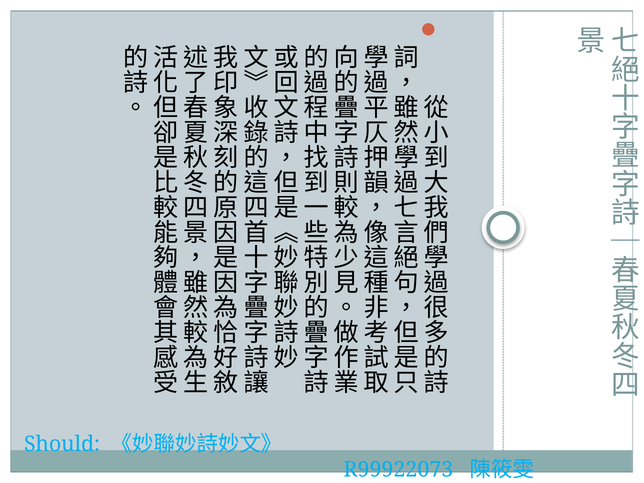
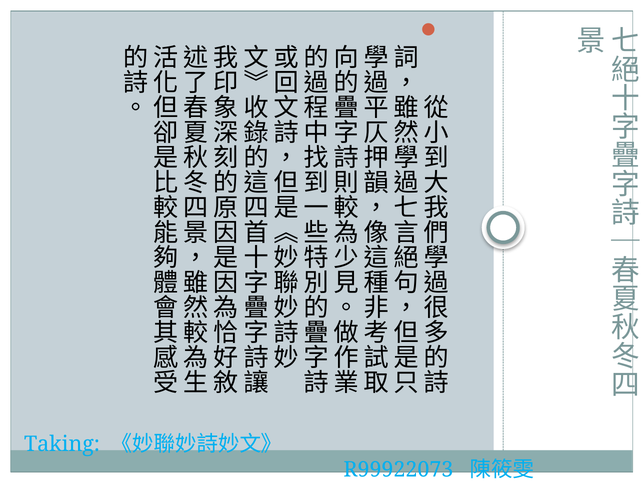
Should: Should -> Taking (62, 444)
